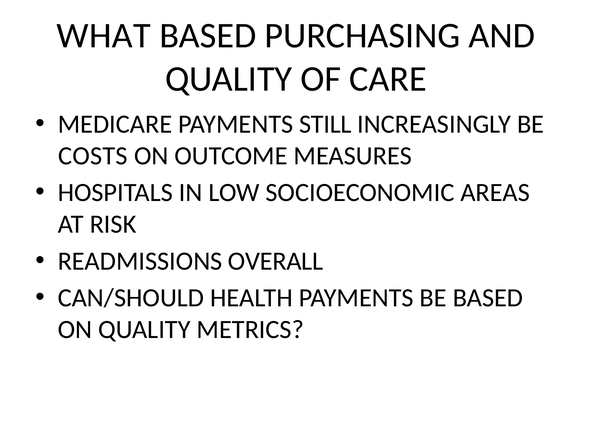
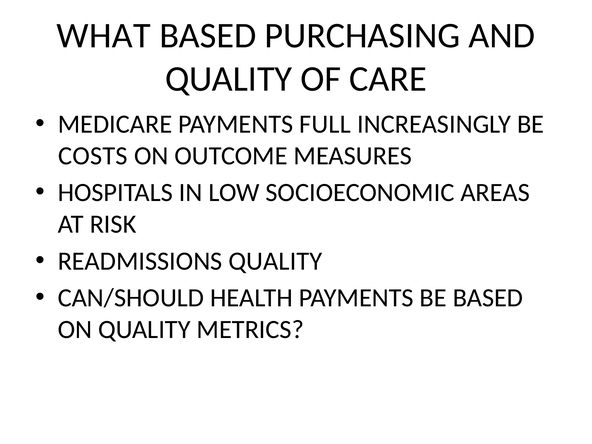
STILL: STILL -> FULL (325, 124)
READMISSIONS OVERALL: OVERALL -> QUALITY (275, 261)
